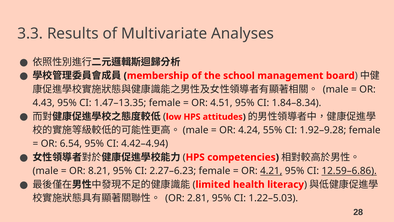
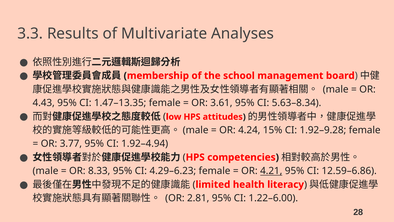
4.51: 4.51 -> 3.61 (221, 103)
1.84–8.34: 1.84–8.34 -> 5.63–8.34 (297, 103)
55%: 55% -> 15% (273, 130)
6.54: 6.54 -> 3.77 (71, 143)
4.42–4.94: 4.42–4.94 -> 1.92–4.94 (145, 143)
8.21: 8.21 -> 8.33 (99, 171)
2.27–6.23: 2.27–6.23 -> 4.29–6.23 (173, 171)
12.59–6.86 underline: present -> none (349, 171)
1.22–5.03: 1.22–5.03 -> 1.22–6.00 (273, 198)
